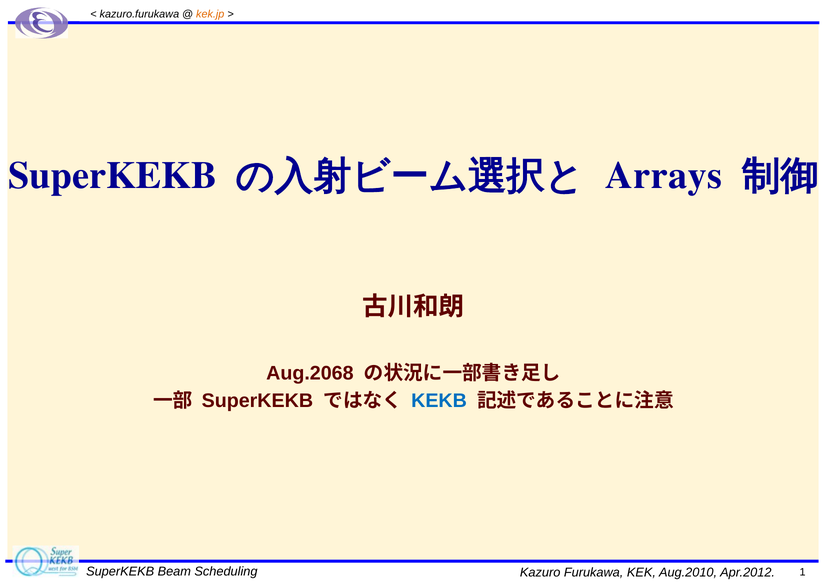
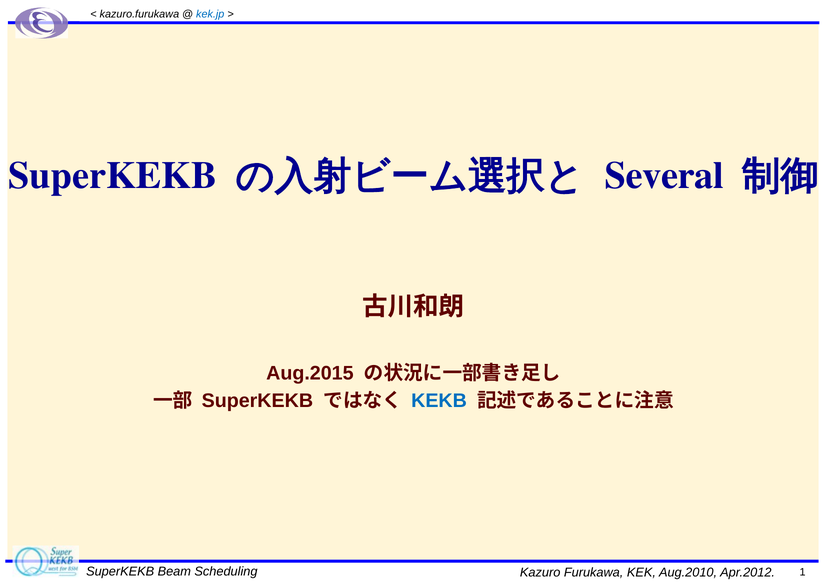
kek.jp colour: orange -> blue (210, 14)
Arrays: Arrays -> Several (664, 176)
Aug.2068: Aug.2068 -> Aug.2015 (310, 373)
